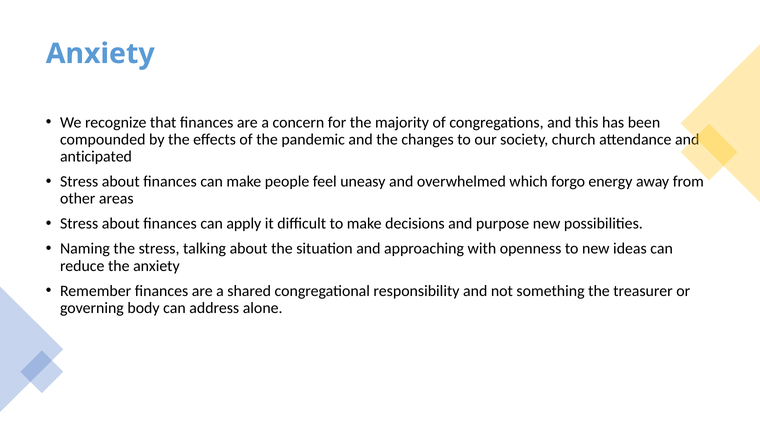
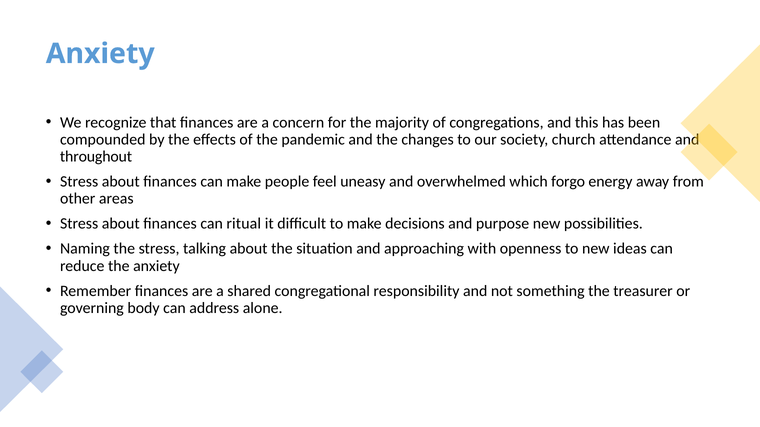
anticipated: anticipated -> throughout (96, 157)
apply: apply -> ritual (244, 224)
